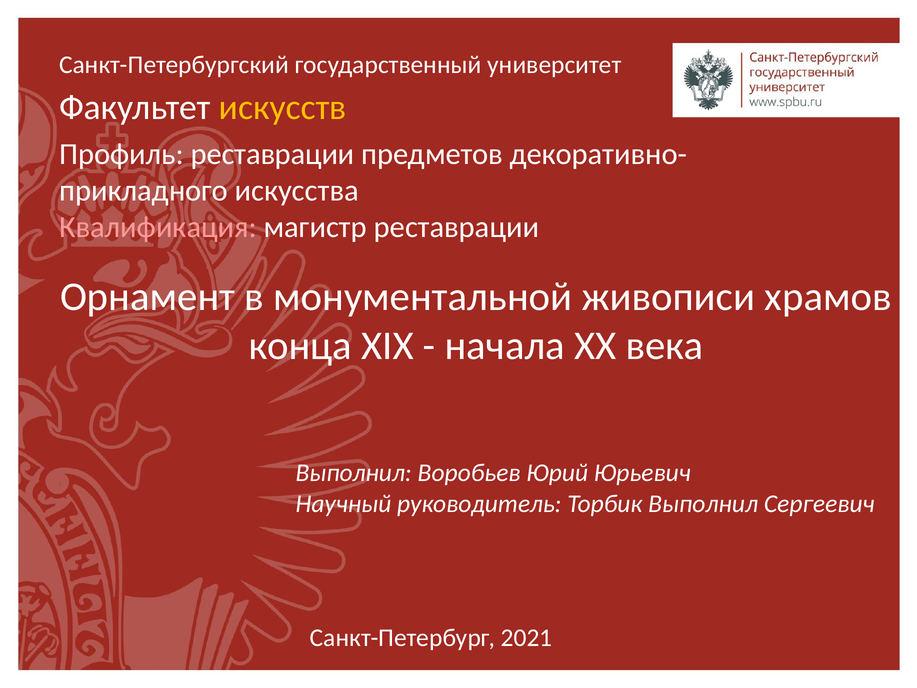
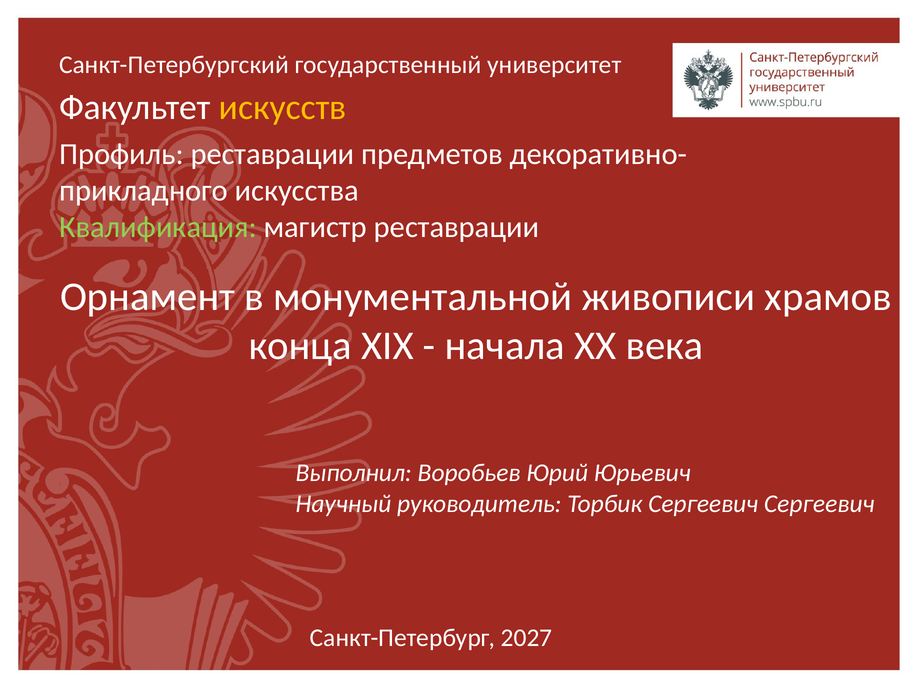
Квалификация colour: pink -> light green (158, 227)
Торбик Выполнил: Выполнил -> Сергеевич (703, 503)
2021: 2021 -> 2027 (527, 638)
